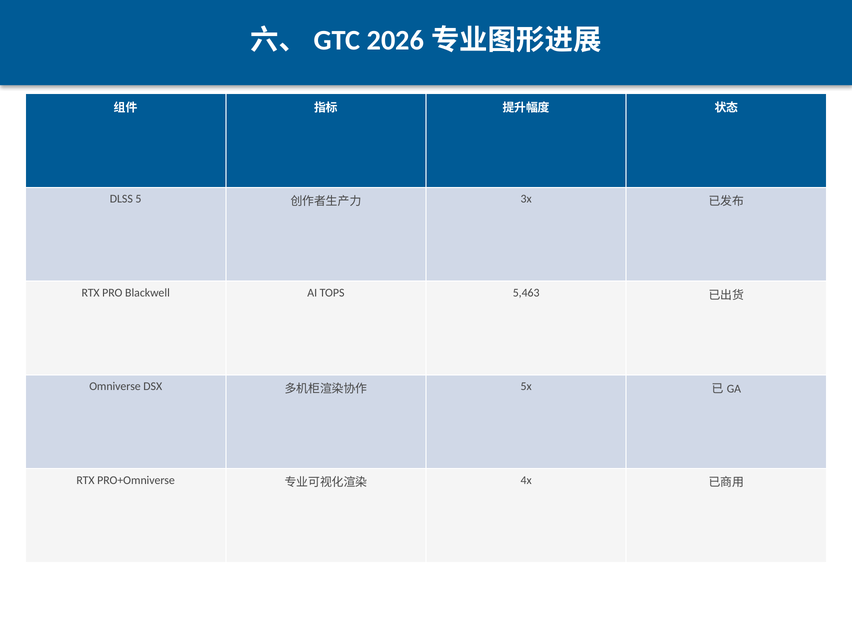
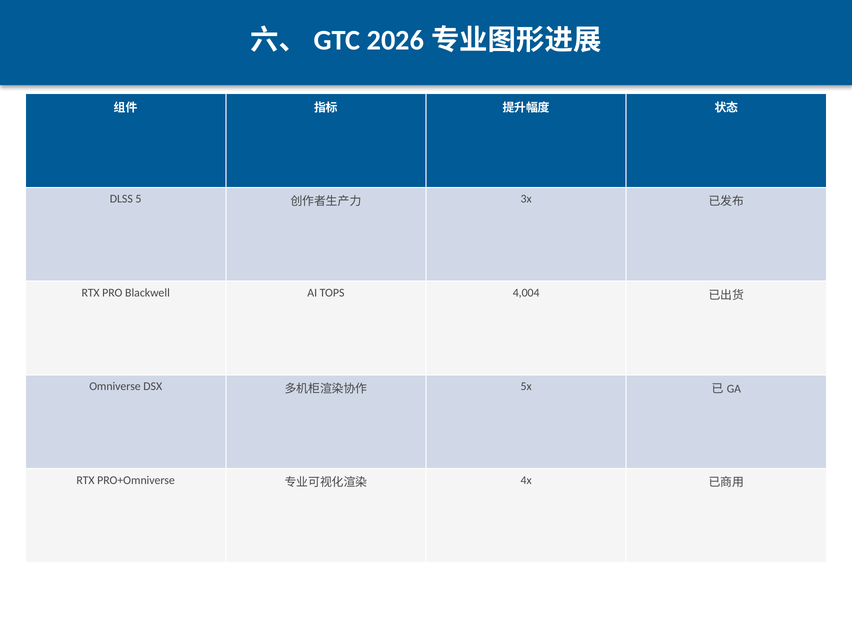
5,463: 5,463 -> 4,004 (526, 293)
